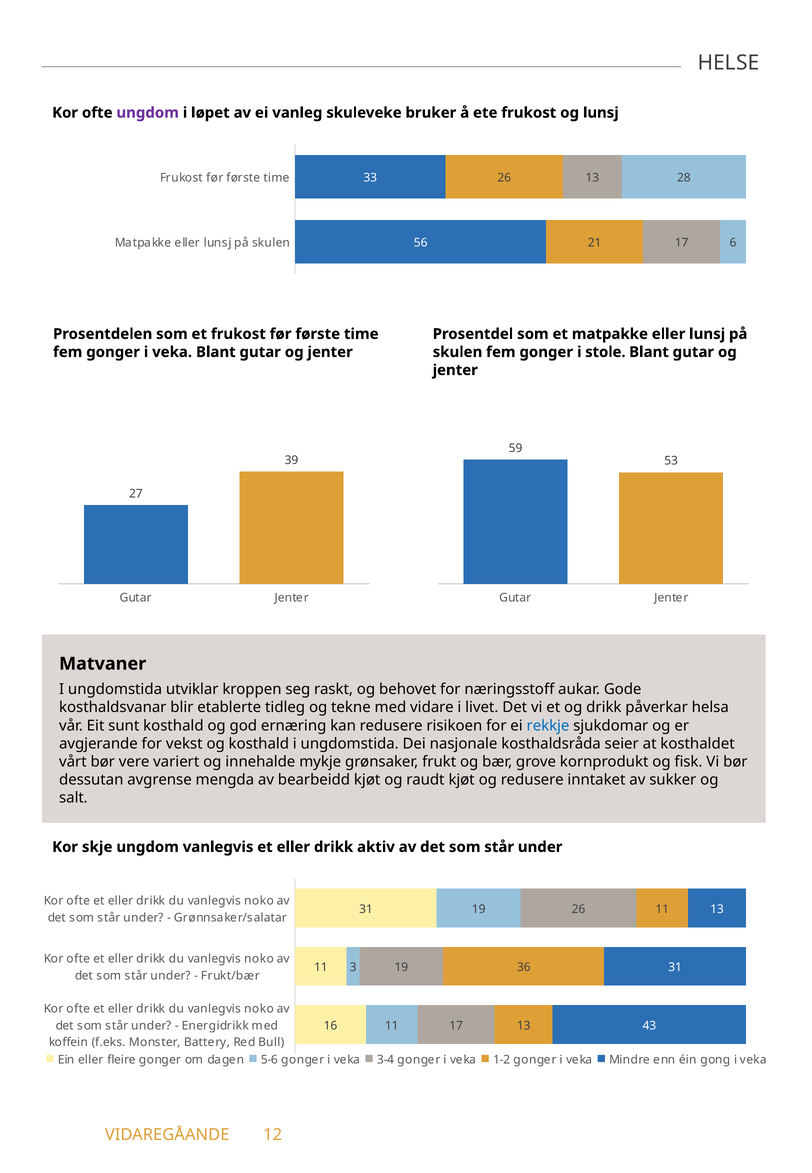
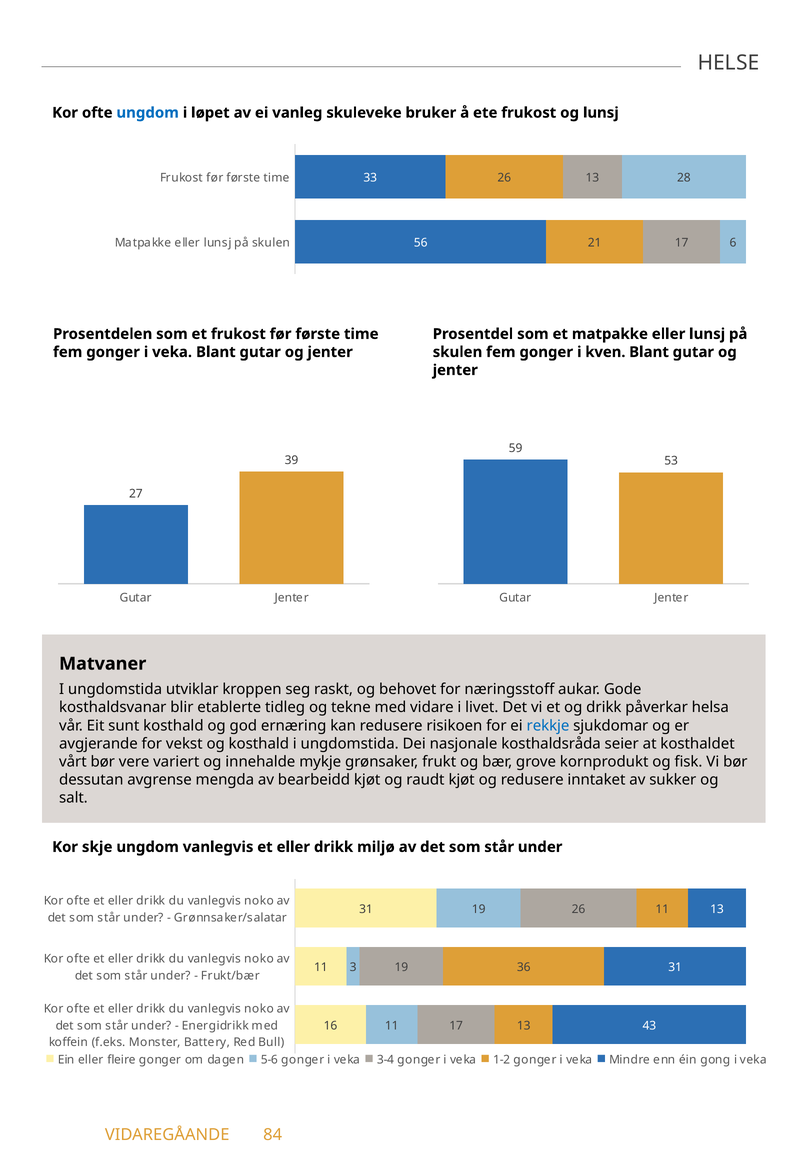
ungdom colour: purple -> blue (148, 113)
stole: stole -> kven (605, 352)
aktiv: aktiv -> miljø (376, 847)
12: 12 -> 84 (273, 1135)
